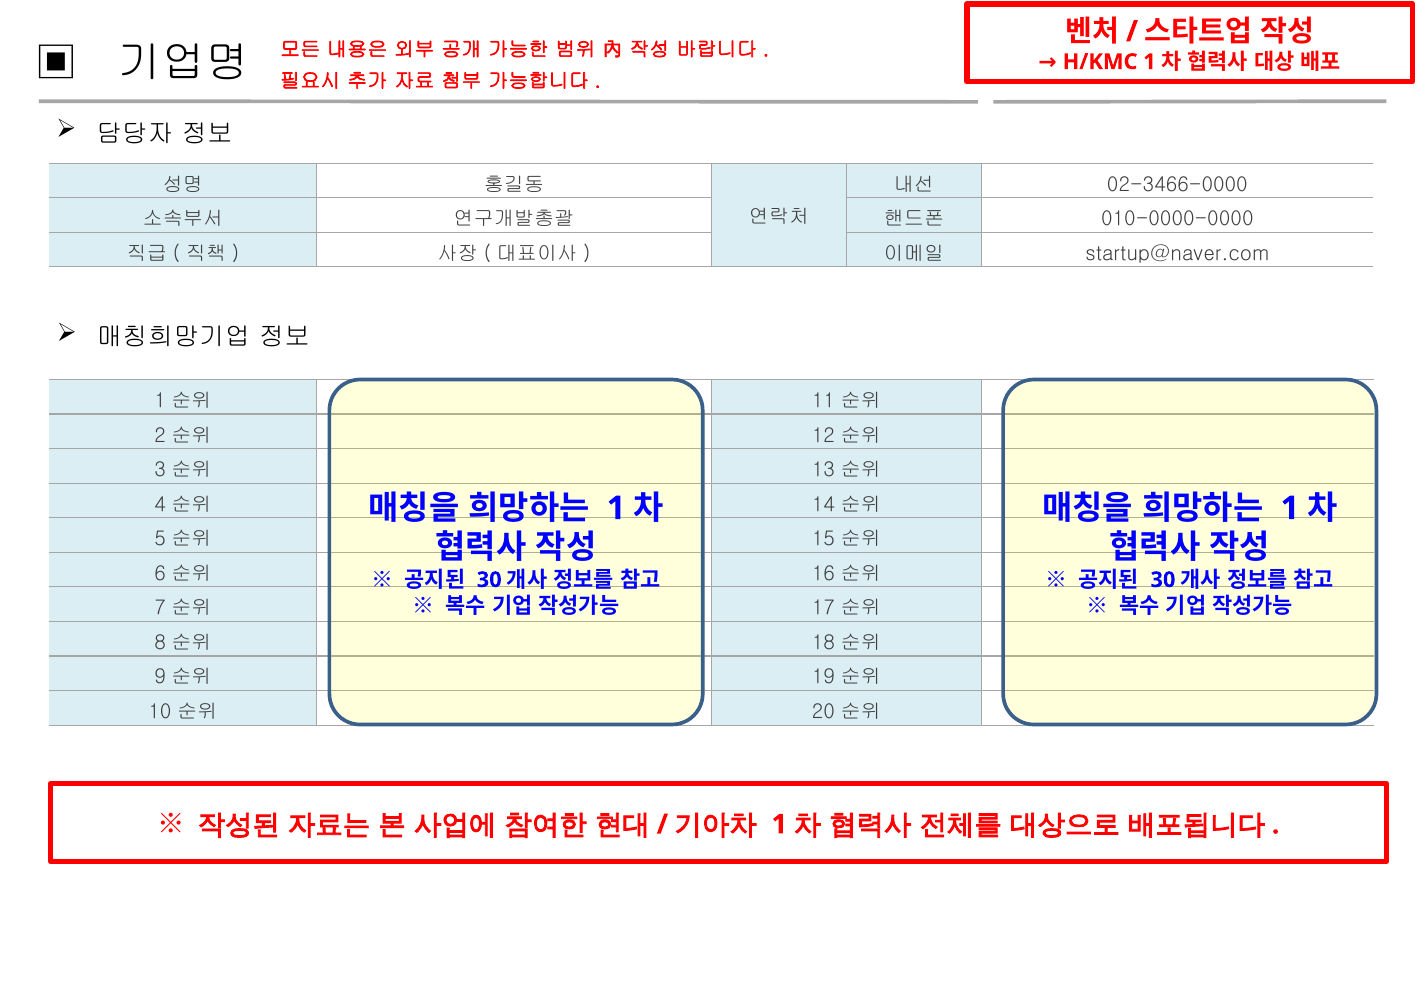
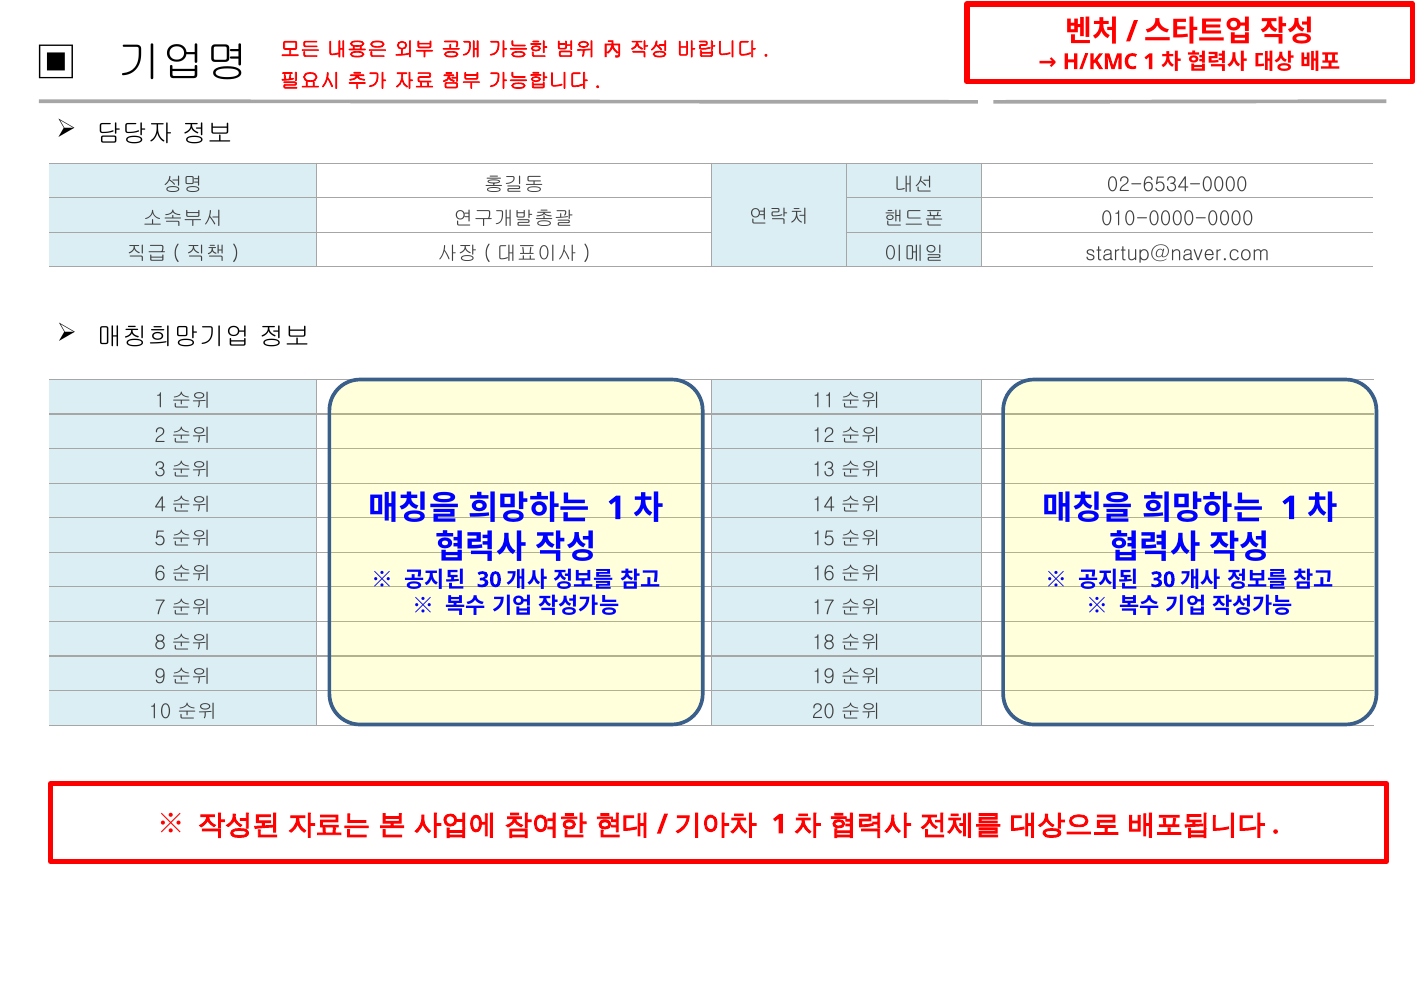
02-3466-0000: 02-3466-0000 -> 02-6534-0000 (1177, 185)
